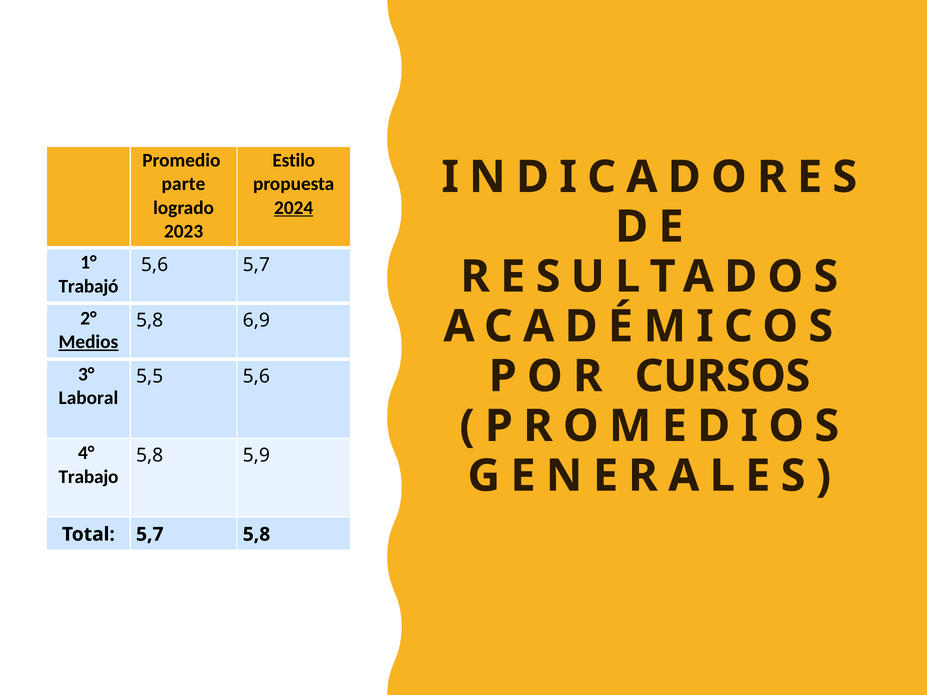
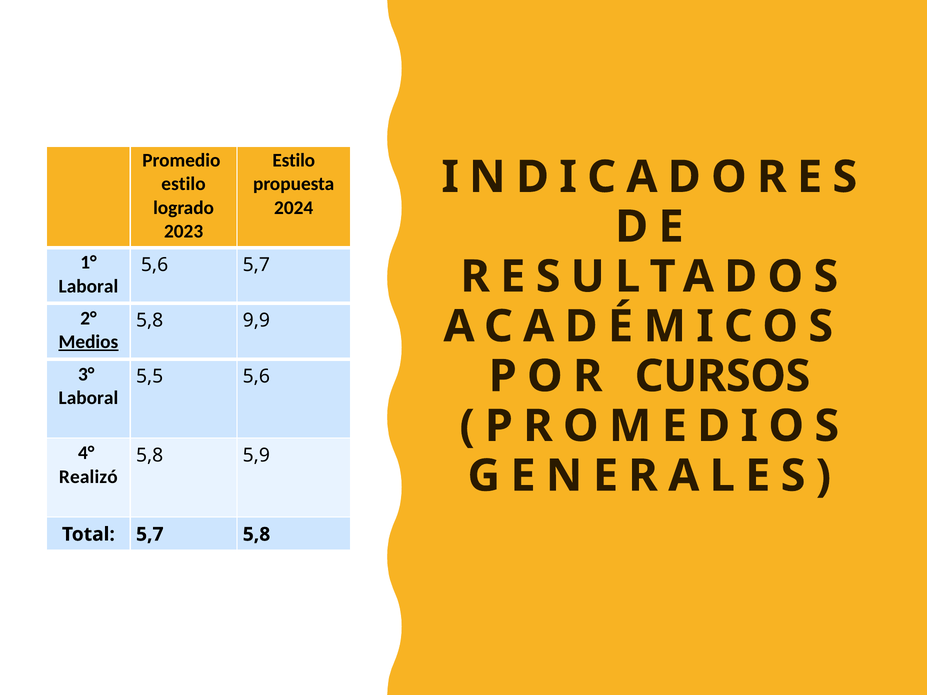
parte: parte -> estilo (184, 184)
2024 underline: present -> none (294, 208)
Trabajó: Trabajó -> Laboral (88, 286)
6,9: 6,9 -> 9,9 (256, 321)
Trabajo: Trabajo -> Realizó (88, 477)
